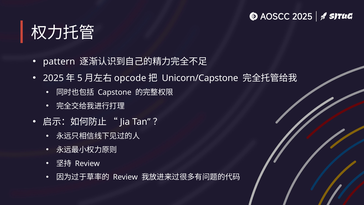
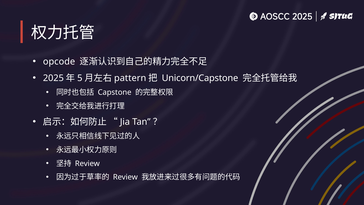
pattern: pattern -> opcode (59, 62)
opcode: opcode -> pattern (130, 78)
